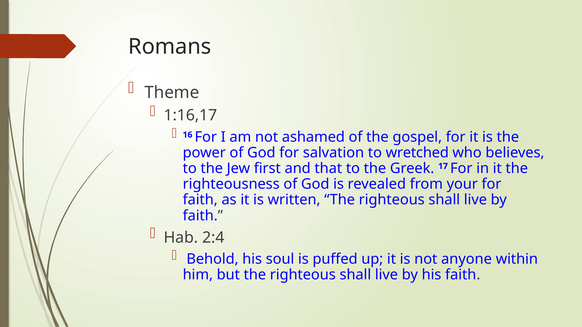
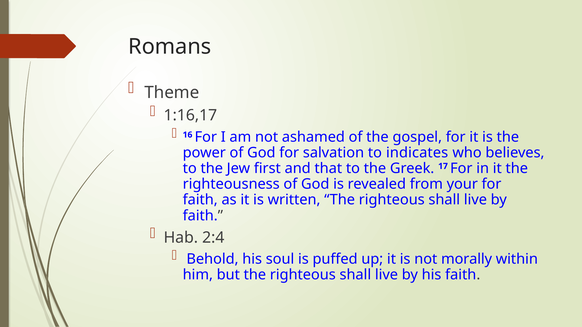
wretched: wretched -> indicates (417, 153)
anyone: anyone -> morally (467, 259)
